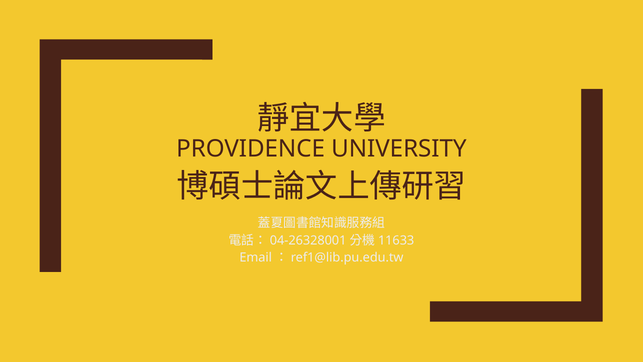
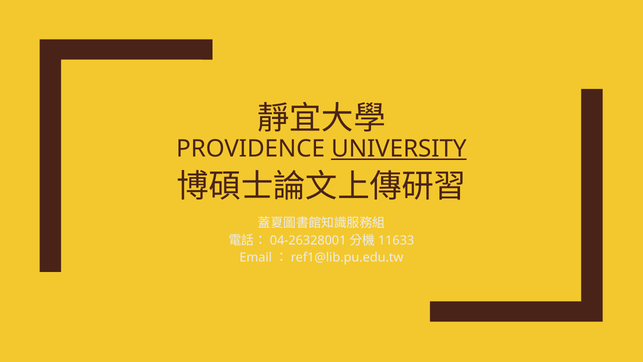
UNIVERSITY underline: none -> present (399, 149)
